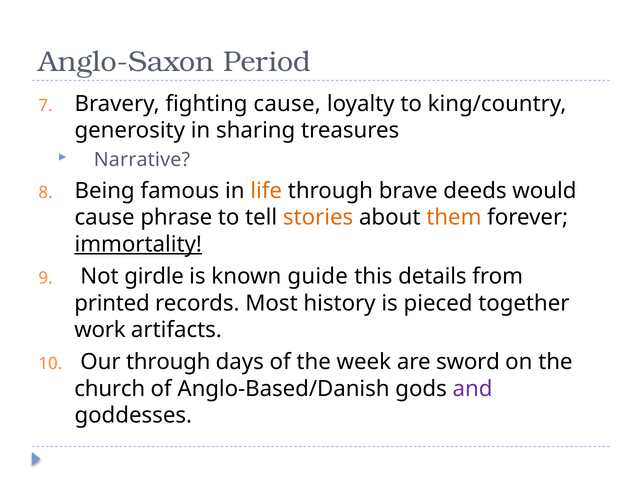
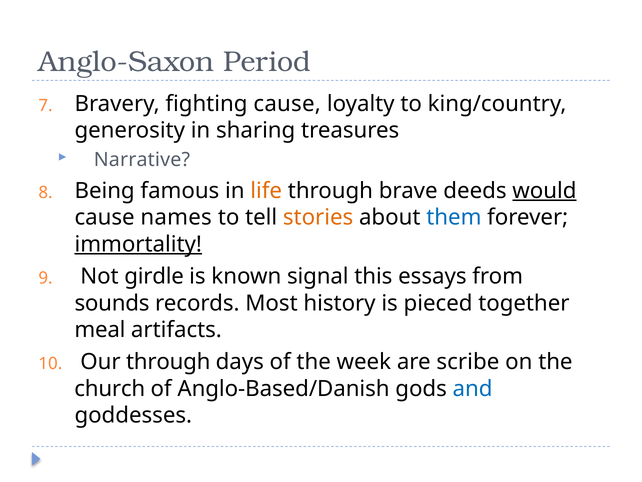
would underline: none -> present (544, 191)
phrase: phrase -> names (176, 217)
them colour: orange -> blue (454, 217)
guide: guide -> signal (318, 276)
details: details -> essays (432, 276)
printed: printed -> sounds (112, 303)
work: work -> meal (100, 330)
sword: sword -> scribe (468, 362)
and colour: purple -> blue (473, 388)
